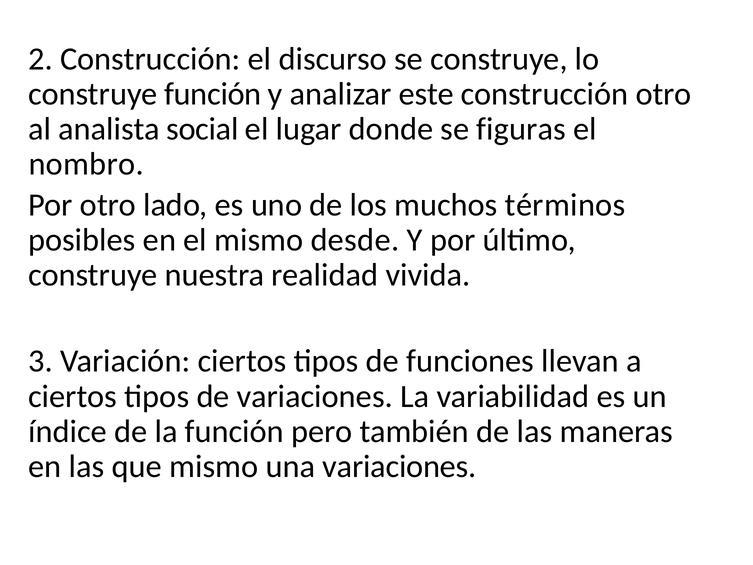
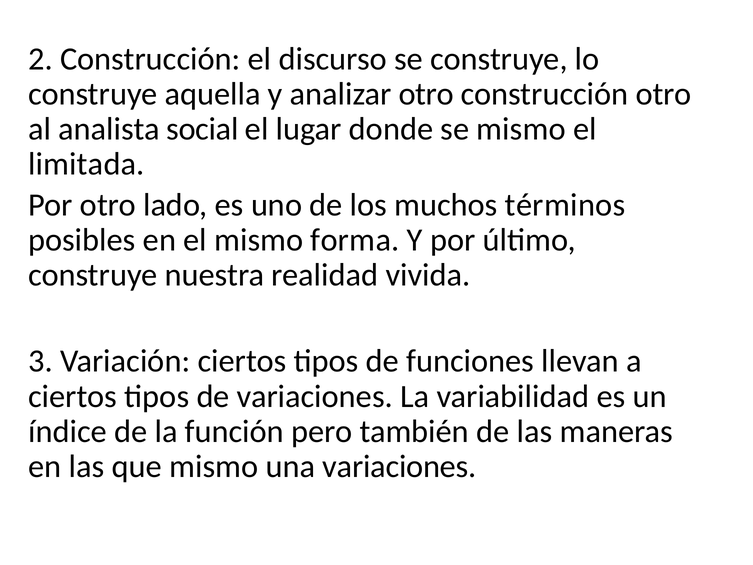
construye función: función -> aquella (213, 94)
analizar este: este -> otro (426, 94)
se figuras: figuras -> mismo (521, 129)
nombro: nombro -> limitada (86, 164)
desde: desde -> forma (355, 240)
